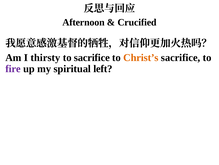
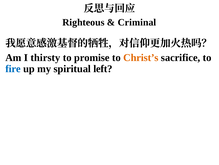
Afternoon: Afternoon -> Righteous (83, 22)
Crucified: Crucified -> Criminal (137, 22)
to sacrifice: sacrifice -> promise (92, 57)
fire colour: purple -> blue (13, 69)
